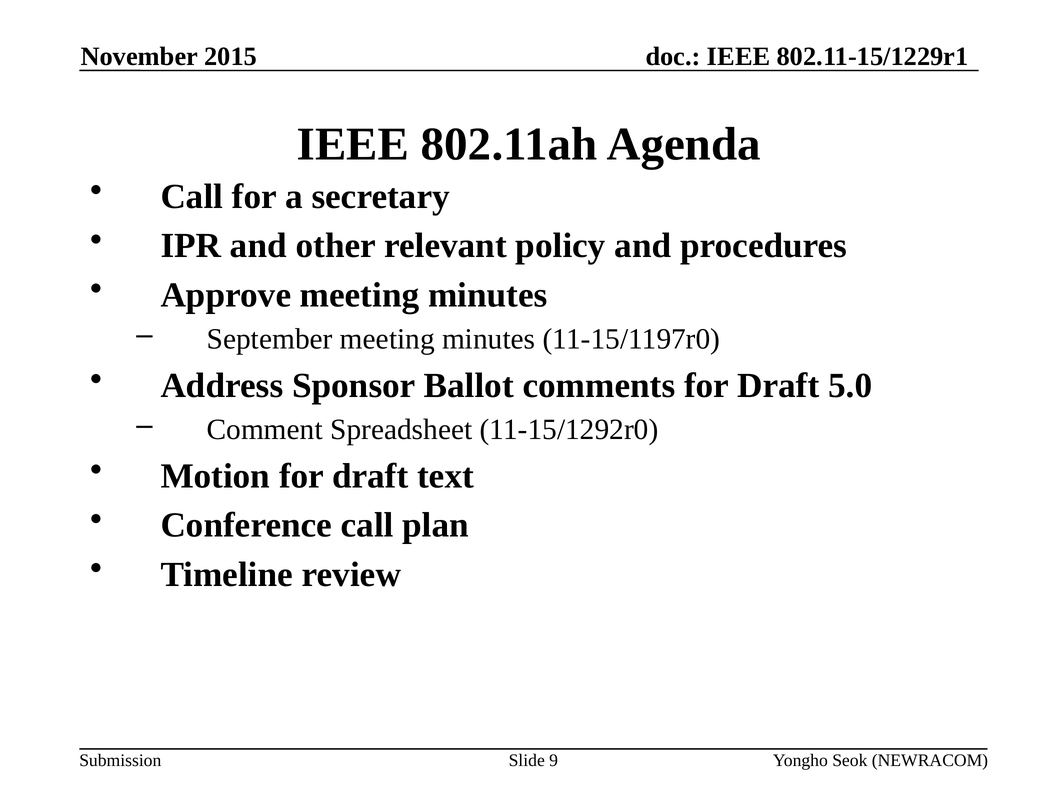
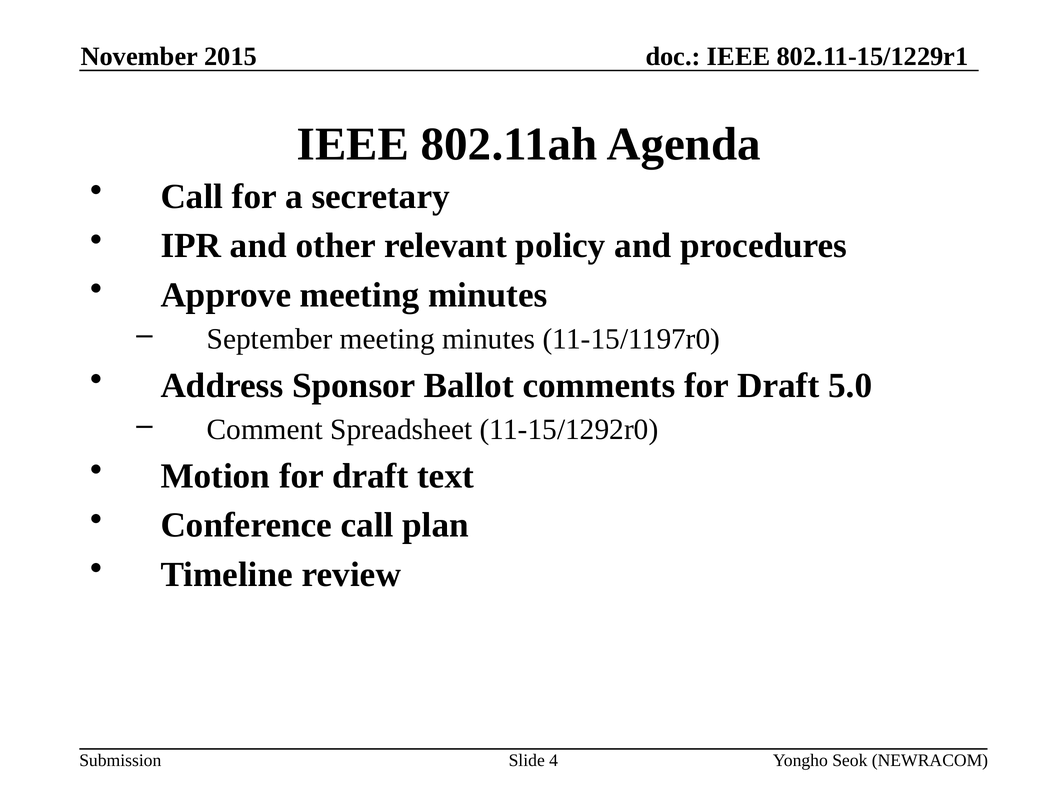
9: 9 -> 4 (554, 761)
